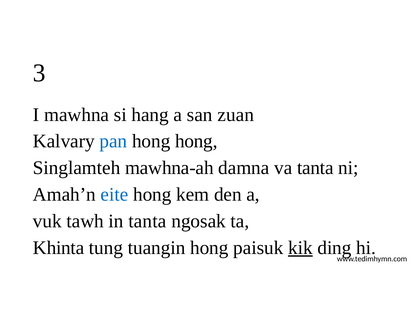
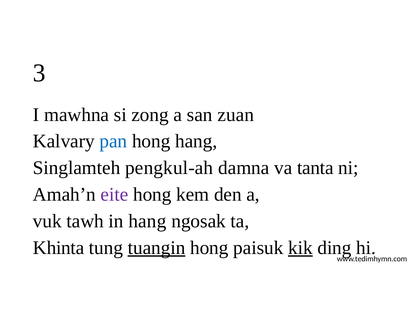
hang: hang -> zong (150, 114)
hong hong: hong -> hang (196, 141)
mawhna-ah: mawhna-ah -> pengkul-ah (169, 167)
eite colour: blue -> purple (114, 194)
in tanta: tanta -> hang (147, 221)
tuangin underline: none -> present (157, 247)
